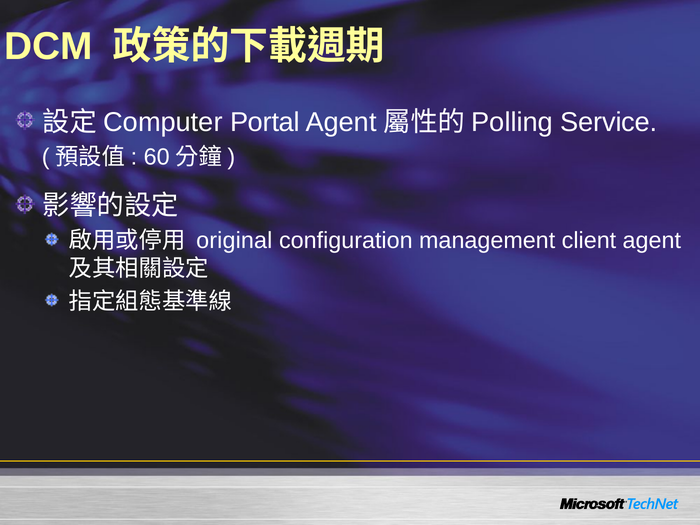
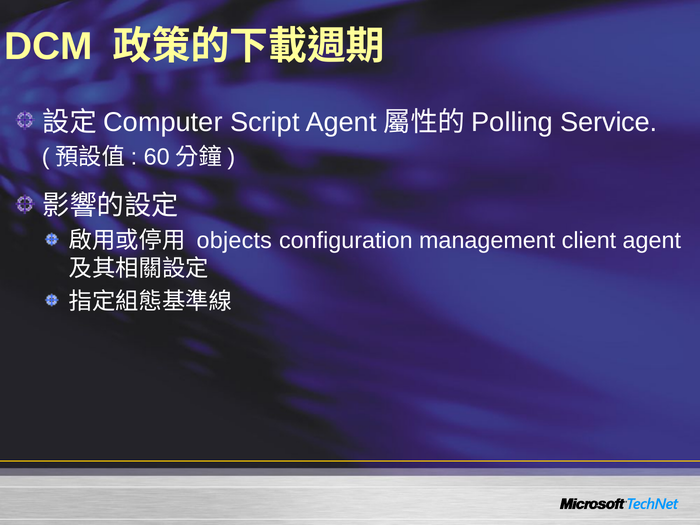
Portal: Portal -> Script (265, 122)
original: original -> objects (234, 241)
